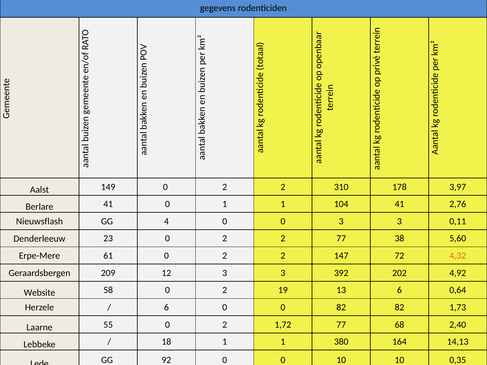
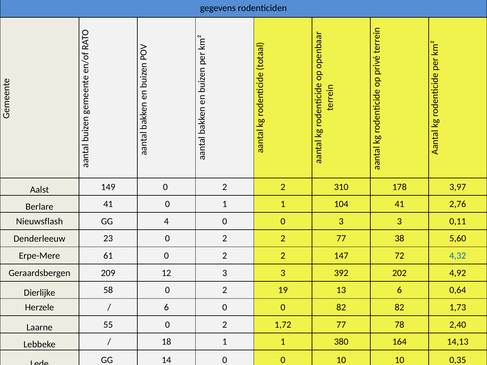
4,32 colour: orange -> blue (458, 256)
Website: Website -> Dierlijke (39, 293)
77 68: 68 -> 78 (399, 325)
GG 92: 92 -> 14 (166, 360)
